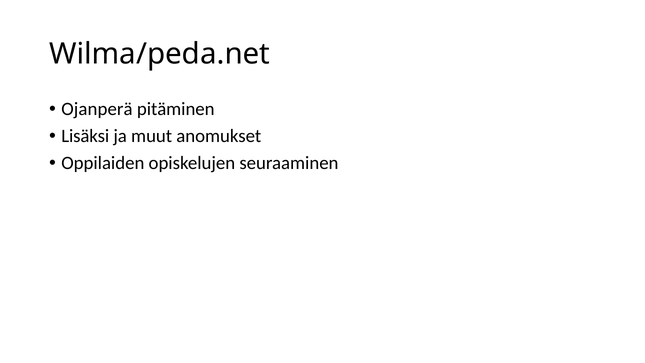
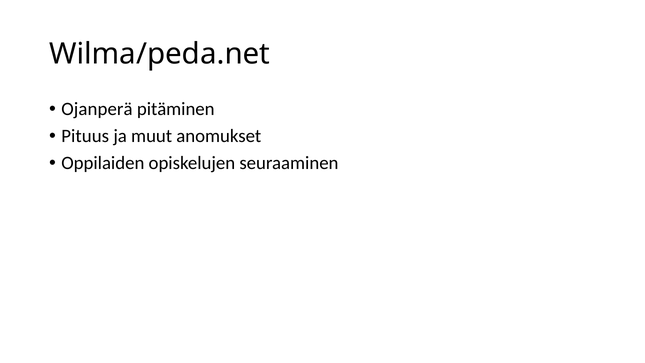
Lisäksi: Lisäksi -> Pituus (85, 136)
